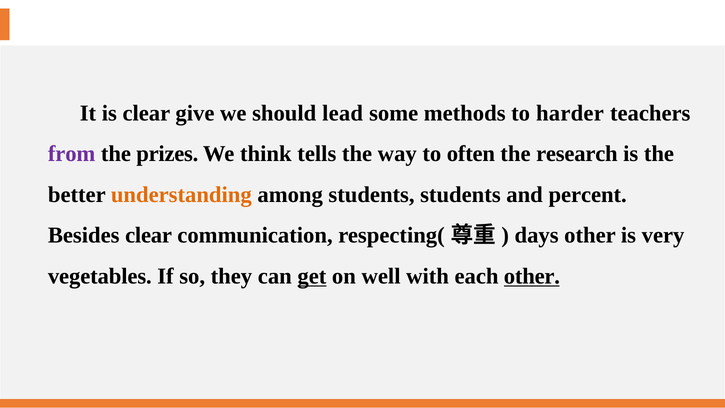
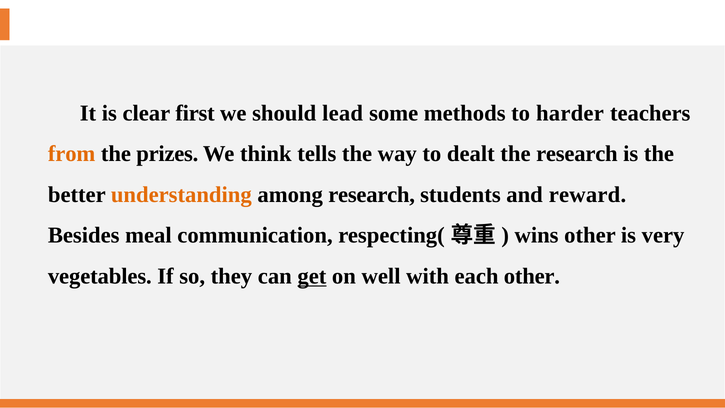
give: give -> first (195, 113)
from colour: purple -> orange (72, 154)
often: often -> dealt (471, 154)
among students: students -> research (372, 195)
percent: percent -> reward (588, 195)
Besides clear: clear -> meal (148, 235)
days: days -> wins (537, 235)
other underline: present -> none (532, 276)
